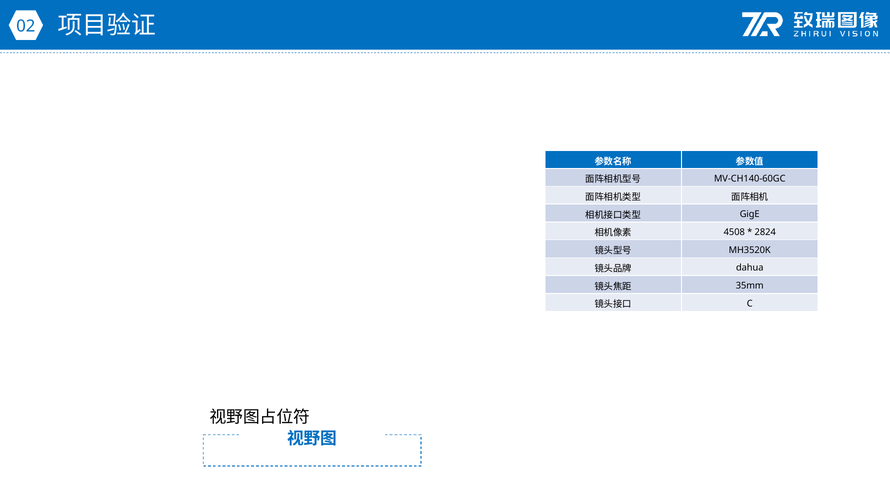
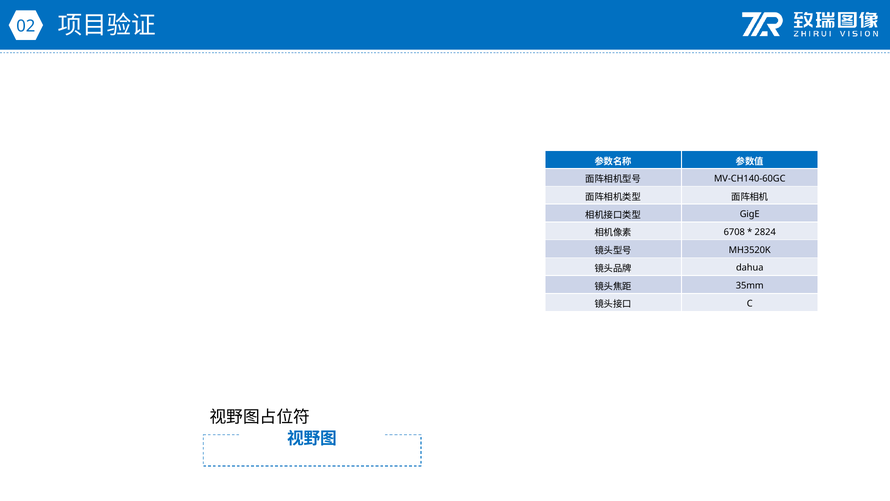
4508: 4508 -> 6708 (734, 232)
